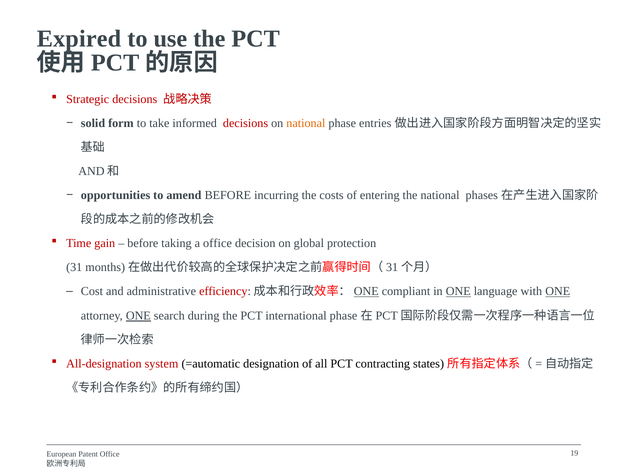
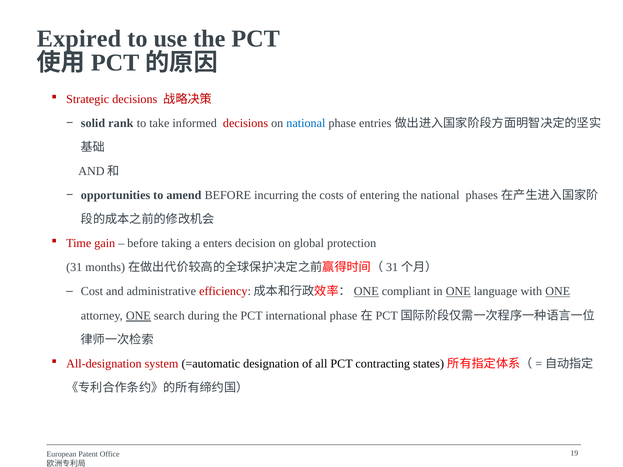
form: form -> rank (121, 123)
national colour: orange -> blue (306, 123)
a office: office -> enters (218, 244)
